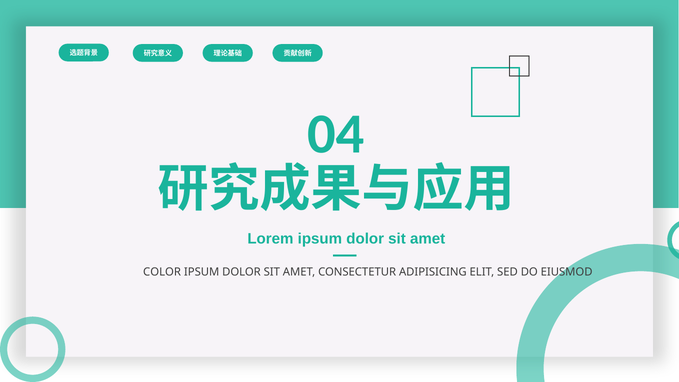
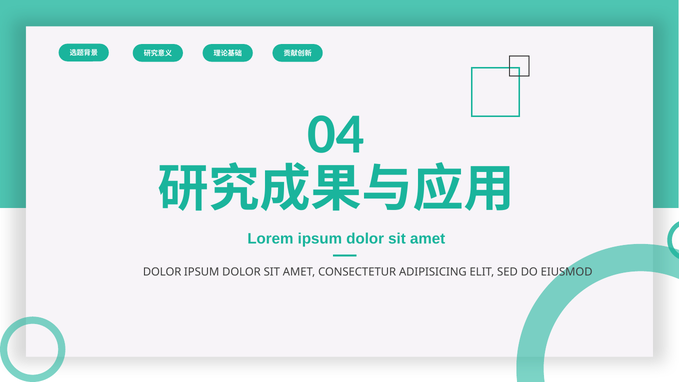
COLOR: COLOR -> DOLOR (162, 272)
